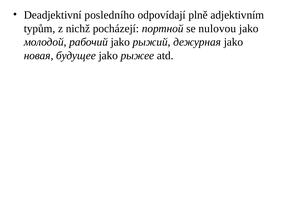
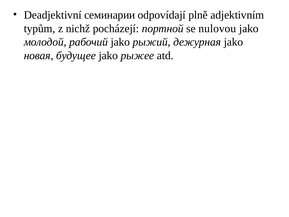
posledního: posledního -> семинарии (110, 15)
